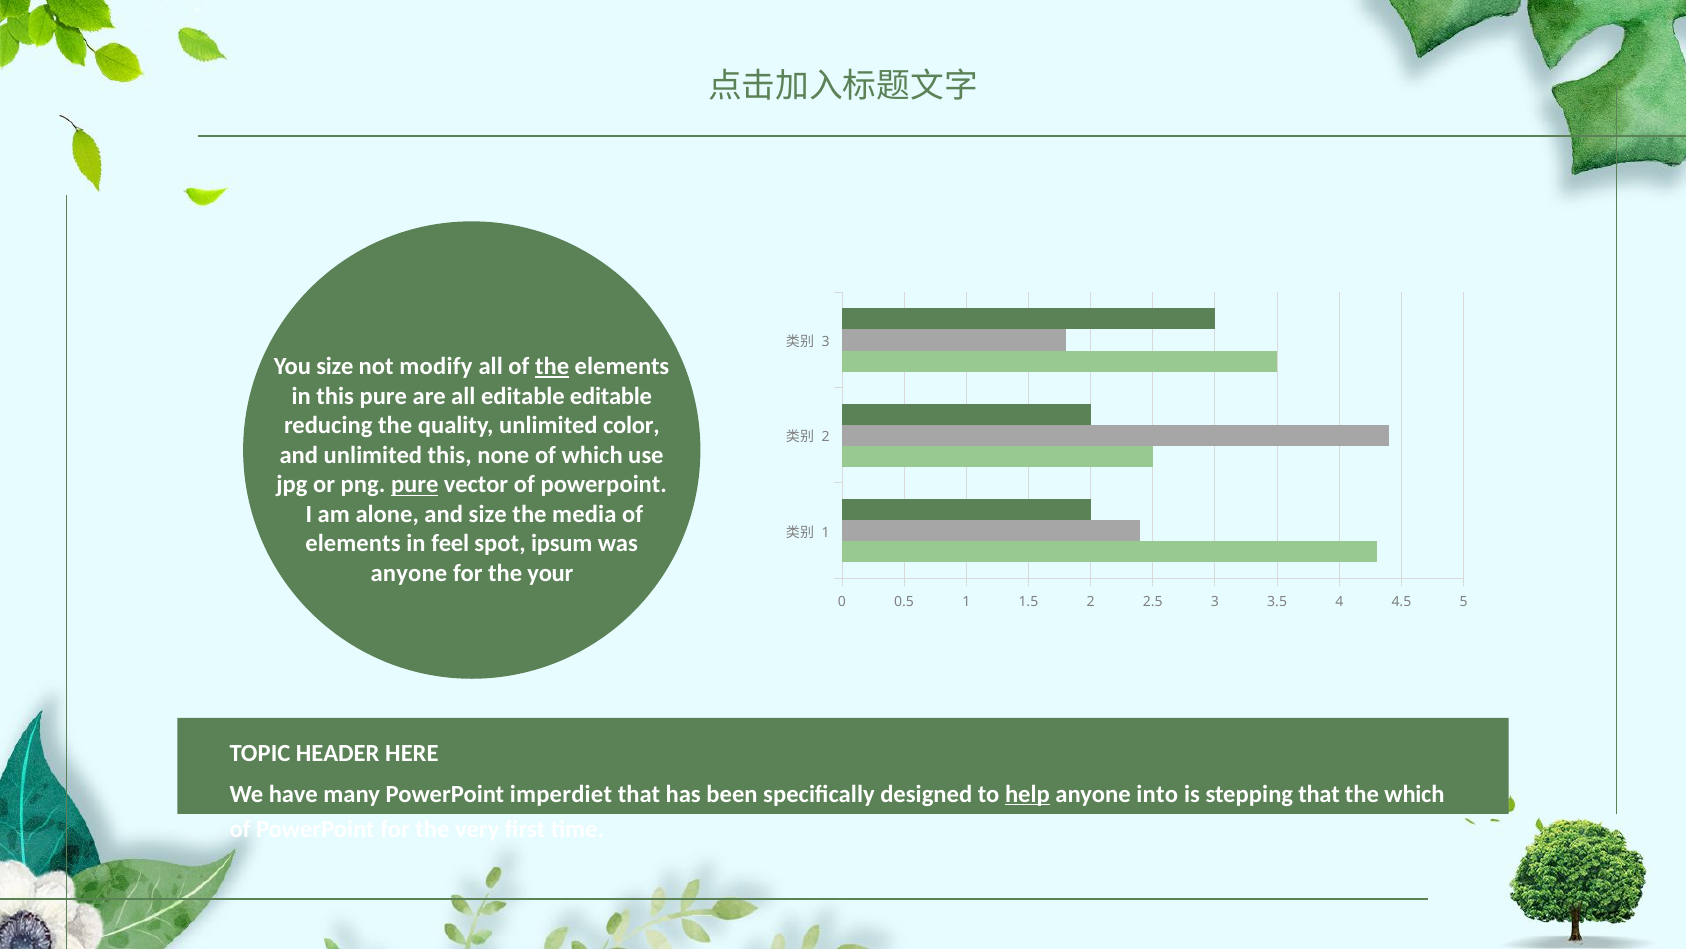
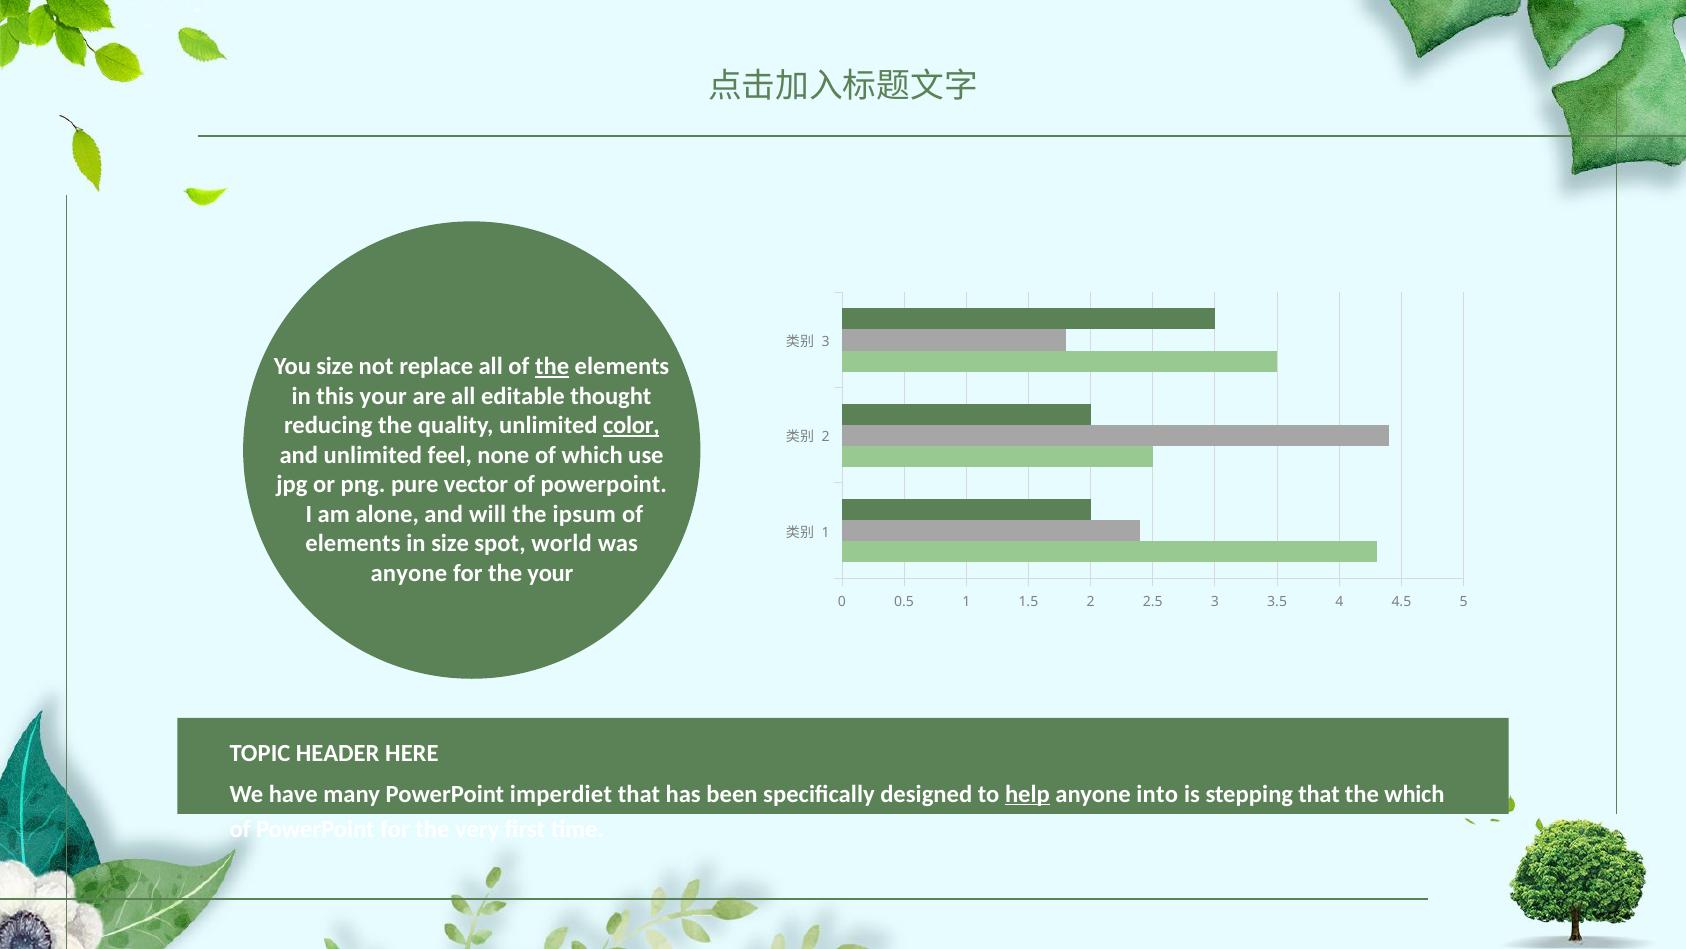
modify: modify -> replace (436, 366)
this pure: pure -> your (383, 396)
editable editable: editable -> thought (611, 396)
color underline: none -> present (631, 425)
unlimited this: this -> feel (450, 455)
pure underline: present -> none (415, 485)
and size: size -> will (488, 514)
media: media -> ipsum (584, 514)
in feel: feel -> size (450, 544)
ipsum: ipsum -> world (562, 544)
